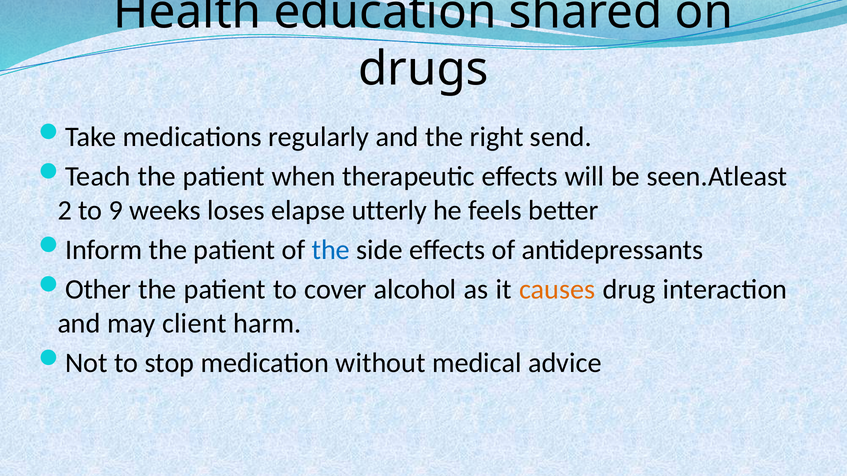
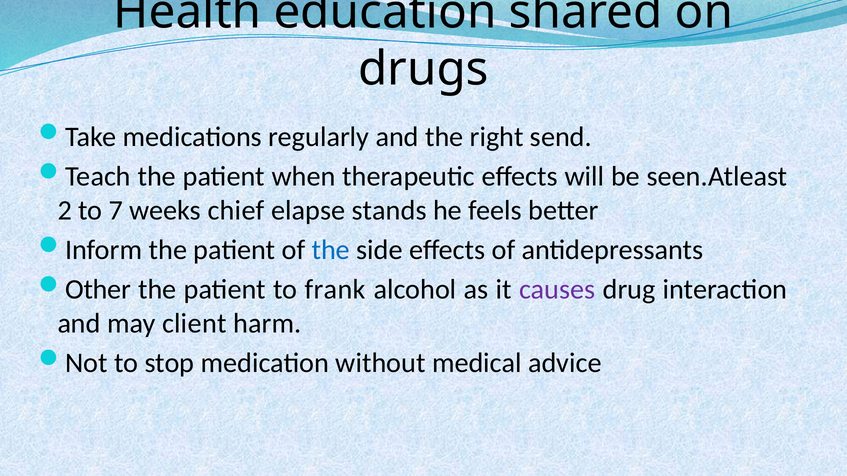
9: 9 -> 7 (116, 211)
loses: loses -> chief (236, 211)
utterly: utterly -> stands (389, 211)
cover: cover -> frank (335, 290)
causes colour: orange -> purple (557, 290)
